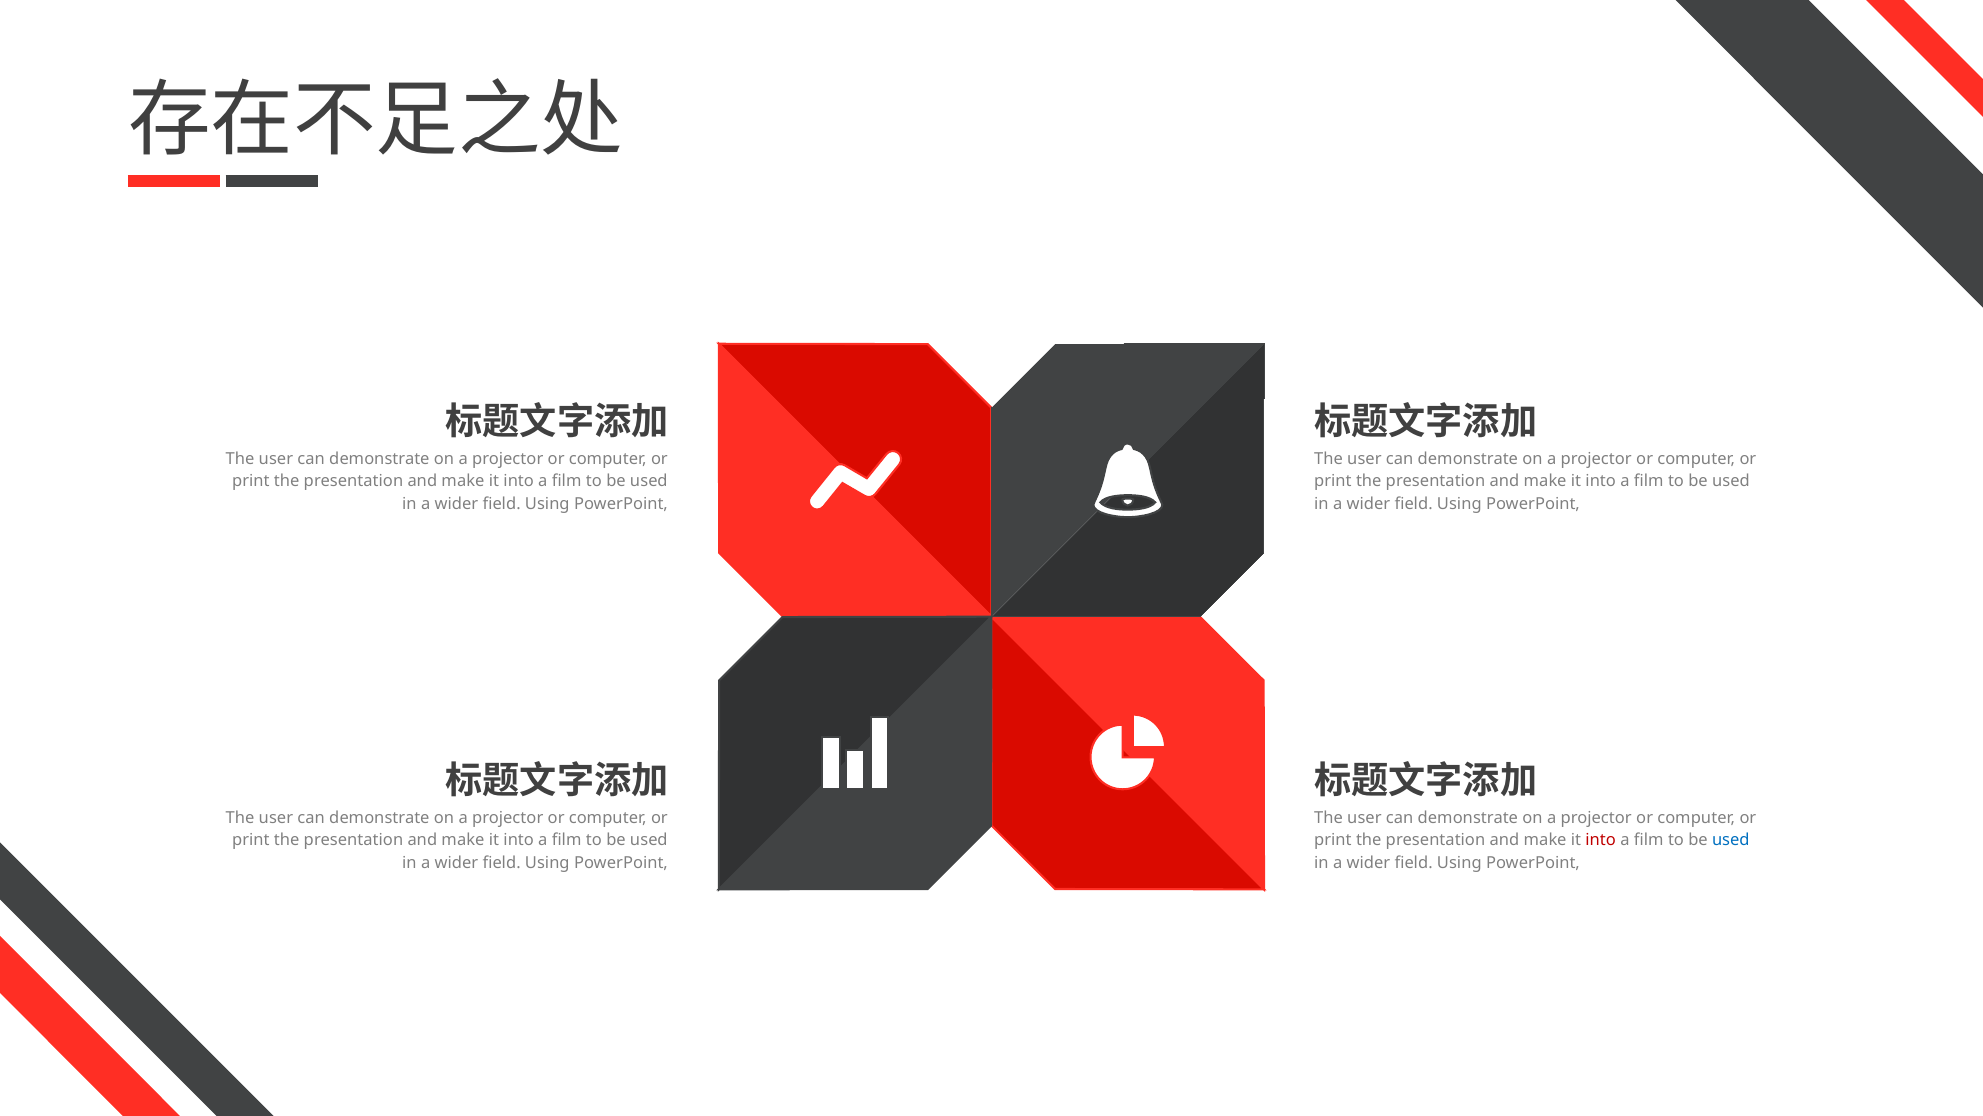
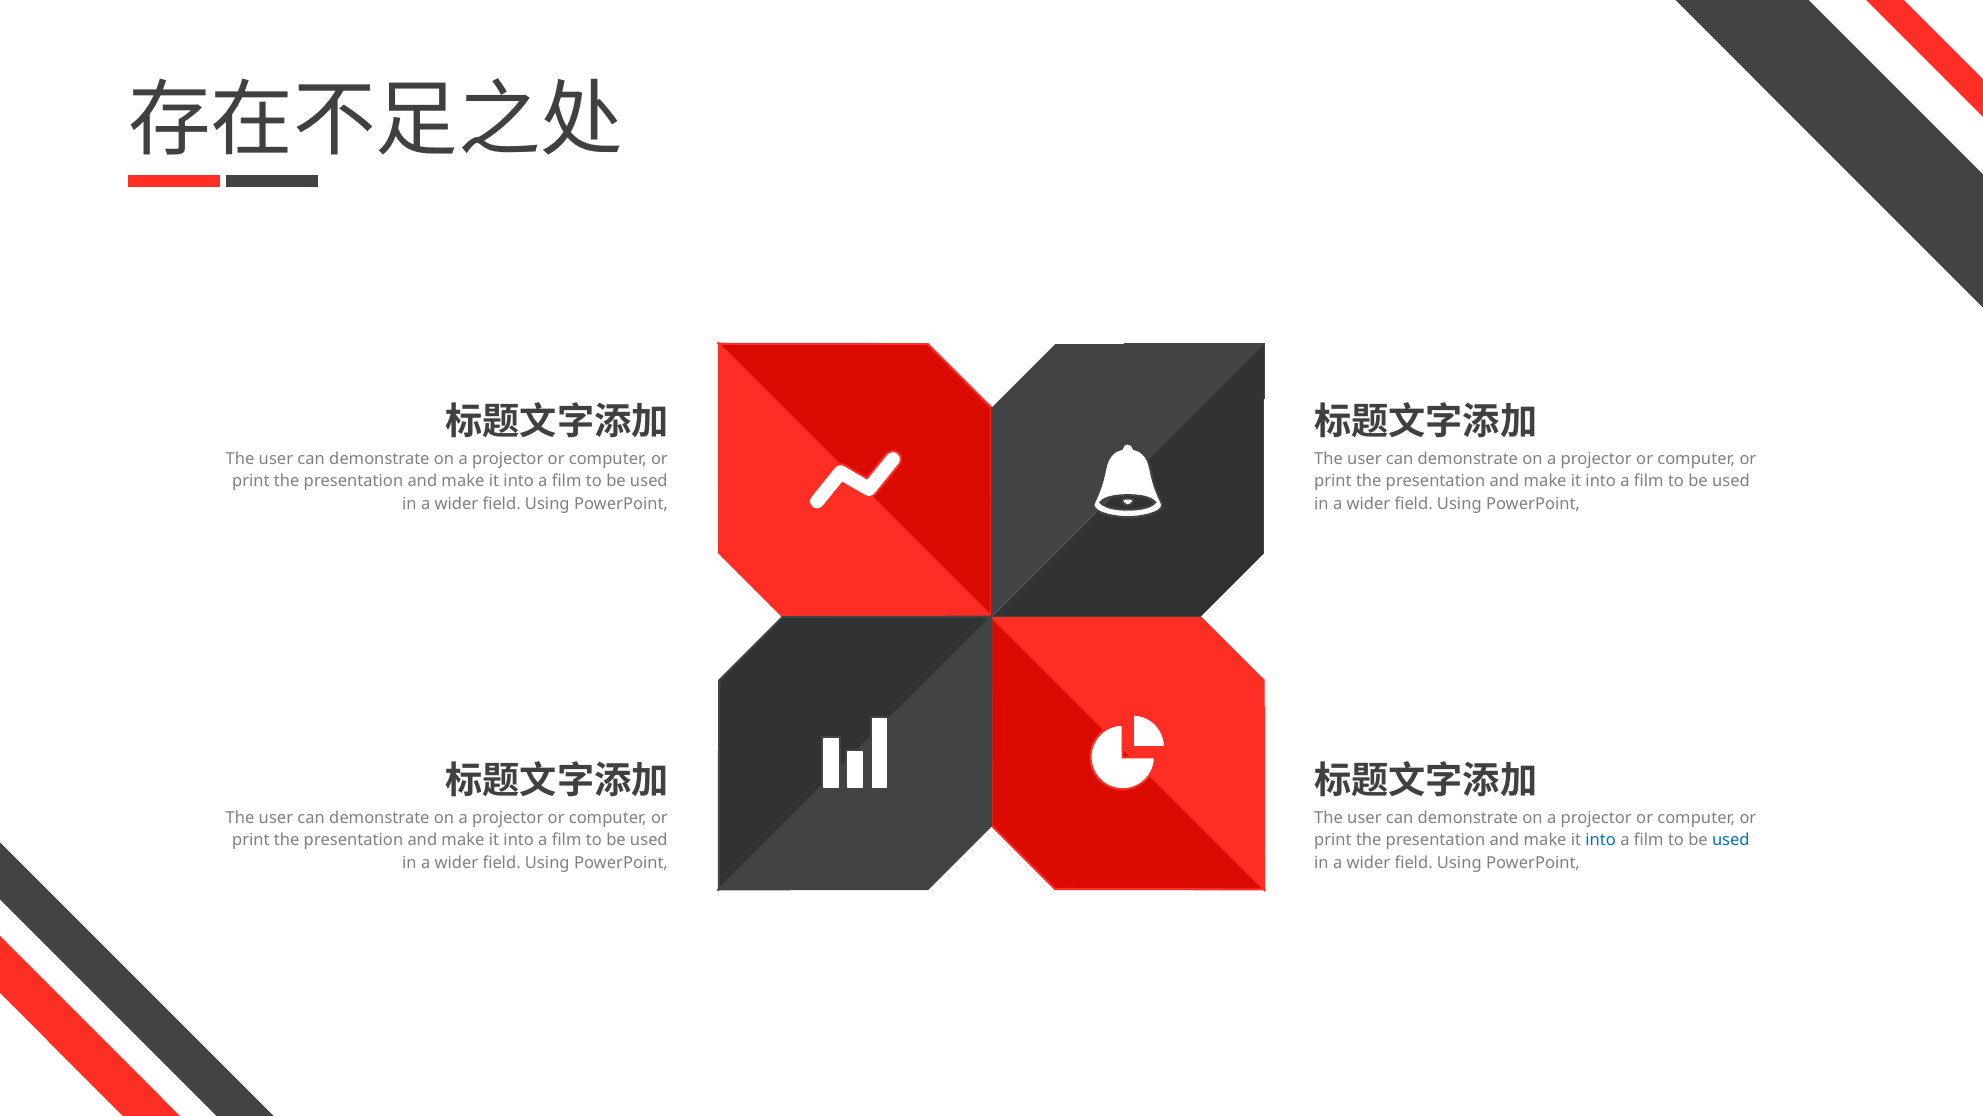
into colour: red -> blue (1601, 840)
